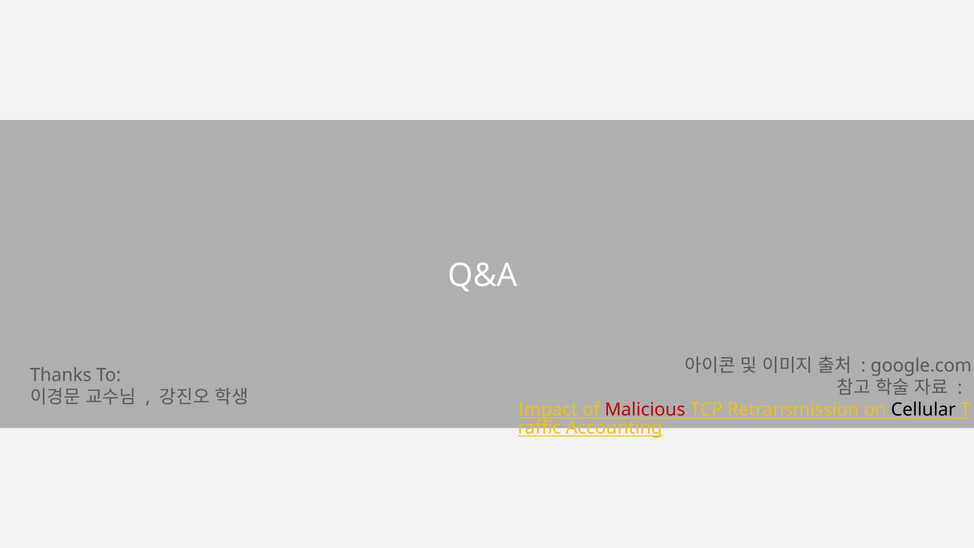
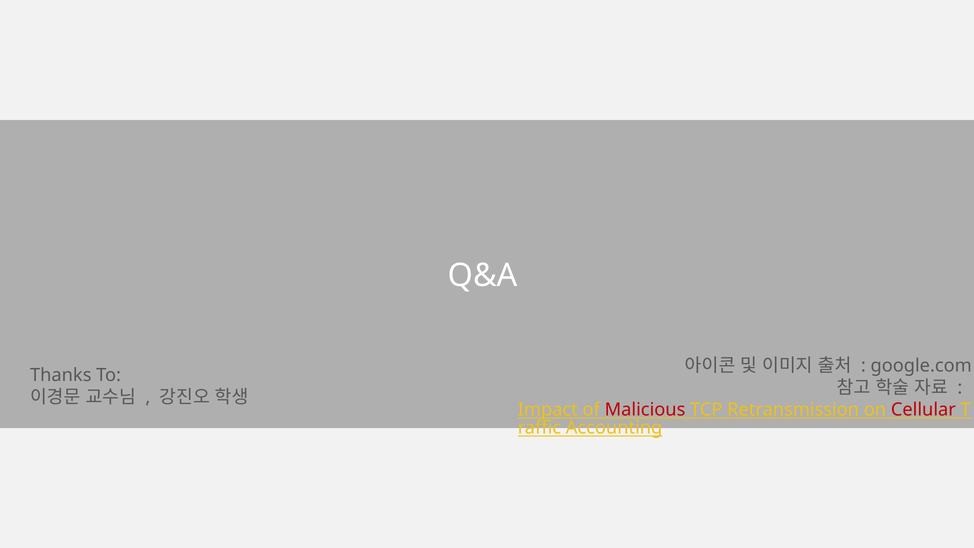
Cellular colour: black -> red (923, 410)
